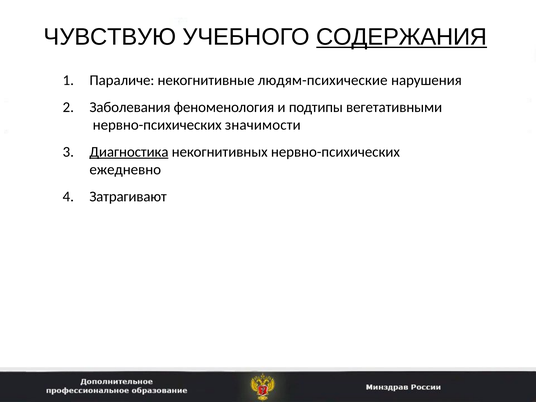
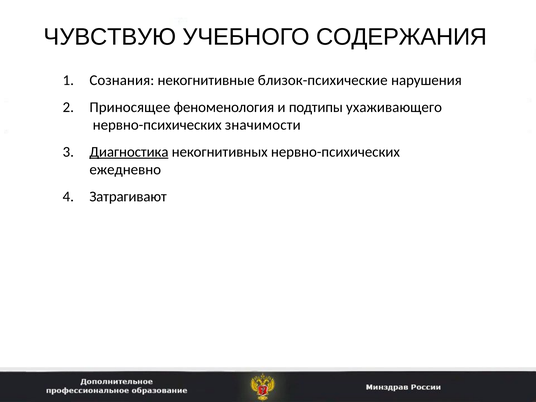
СОДЕРЖАНИЯ underline: present -> none (402, 37)
Параличе: Параличе -> Сознания (122, 80)
людям-психические: людям-психические -> близок-психические (323, 80)
Заболевания: Заболевания -> Приносящее (130, 107)
вегетативными: вегетативными -> ухаживающего (394, 107)
